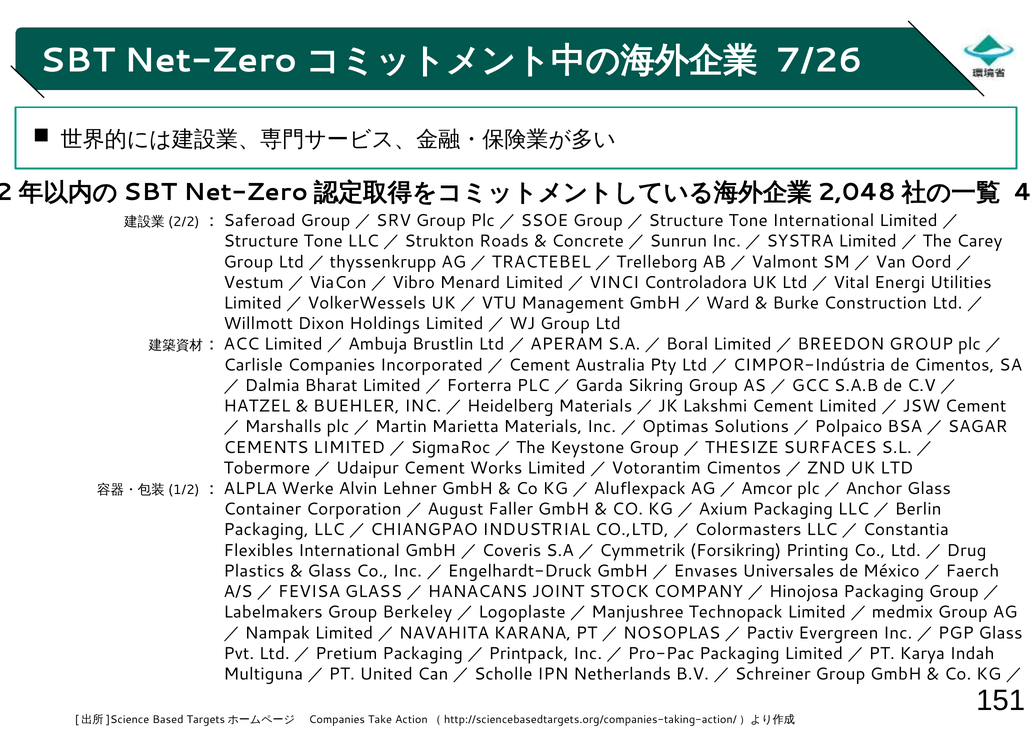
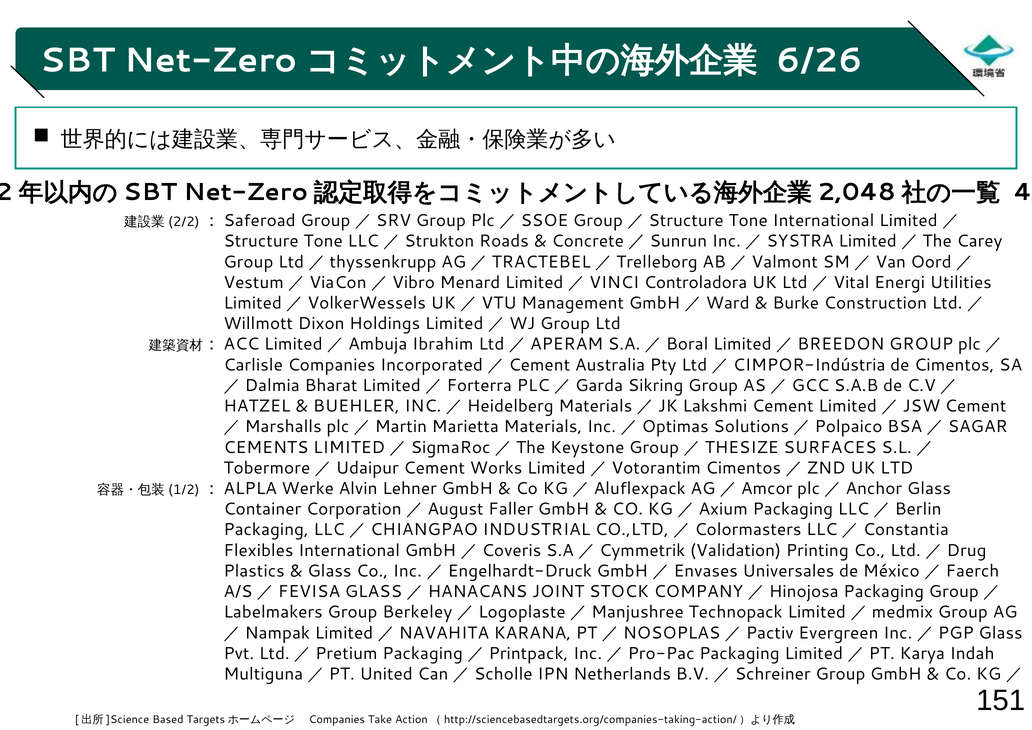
7/26: 7/26 -> 6/26 (820, 60)
Brustlin: Brustlin -> Ibrahim (443, 344)
Forsikring: Forsikring -> Validation (736, 550)
